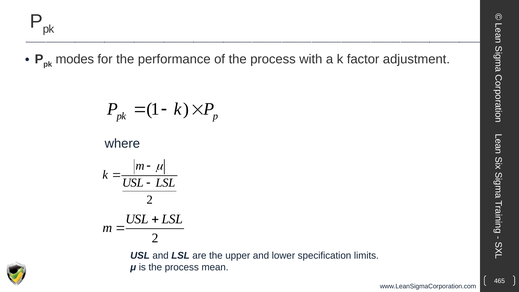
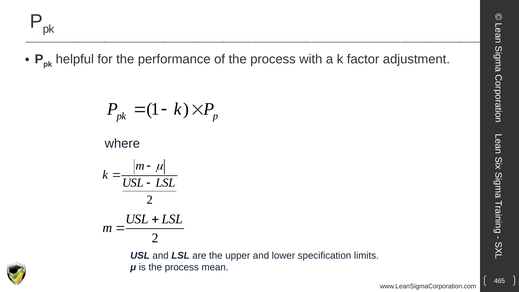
modes: modes -> helpful (75, 59)
